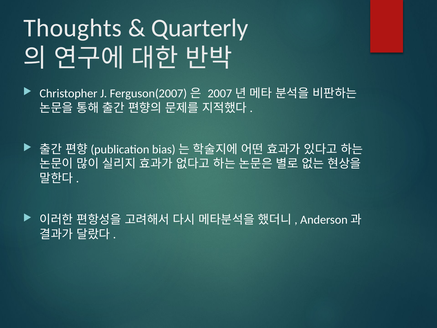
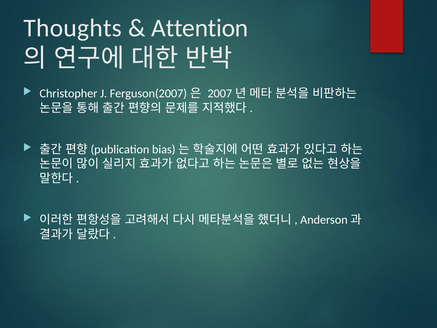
Quarterly: Quarterly -> Attention (200, 28)
